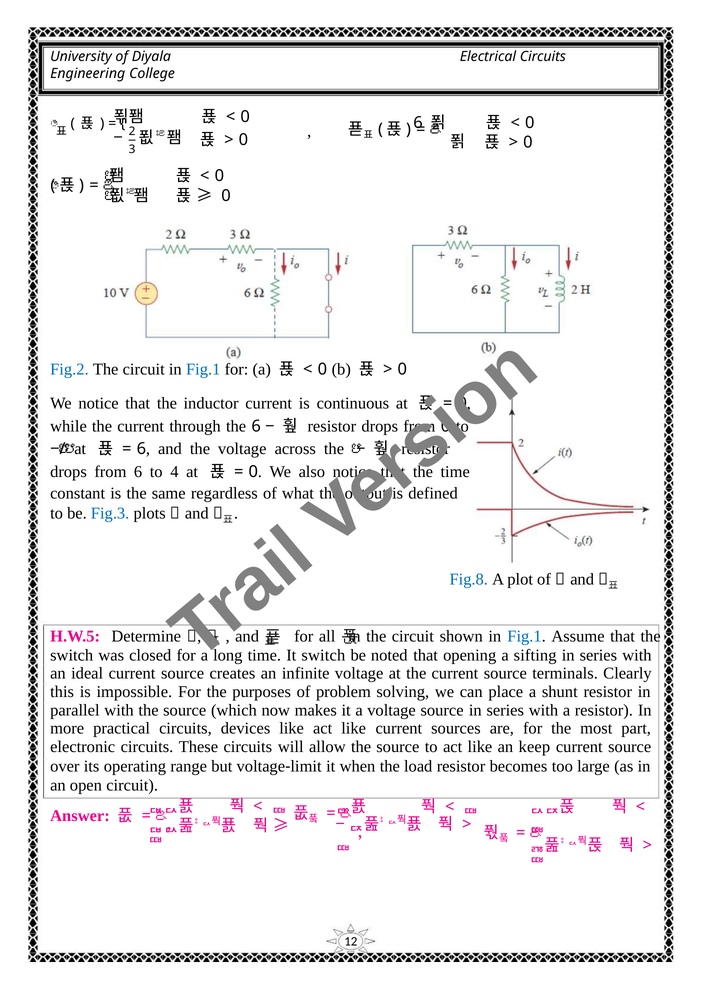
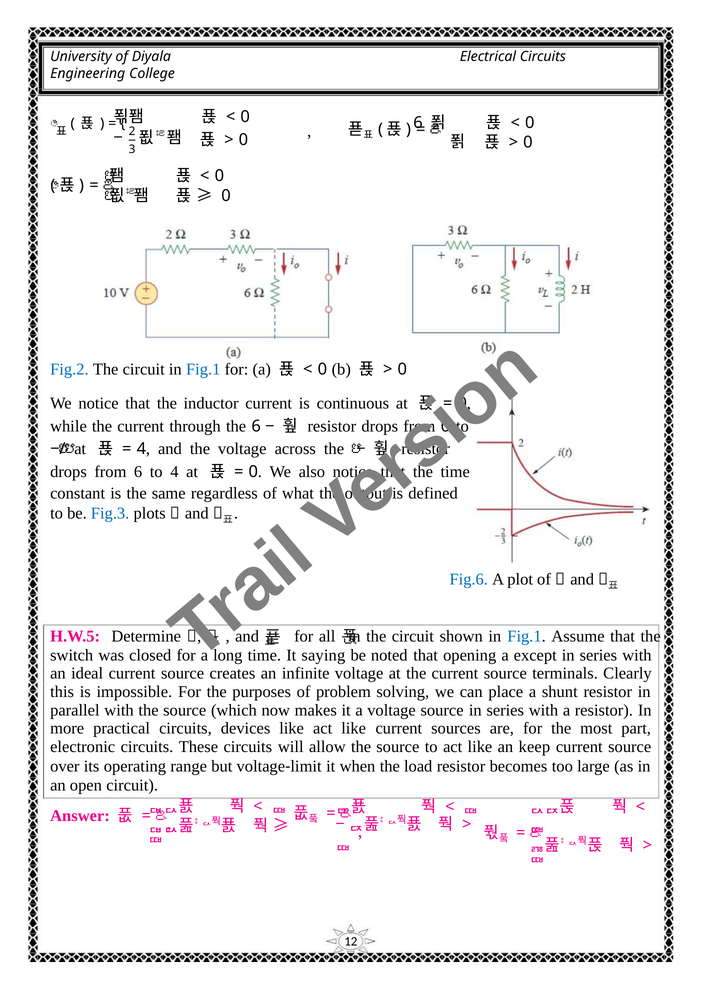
6: 6 -> 4 (141, 449)
Fig.8: Fig.8 -> Fig.6 (469, 580)
It switch: switch -> saying (323, 656)
sifting: sifting -> except (535, 656)
